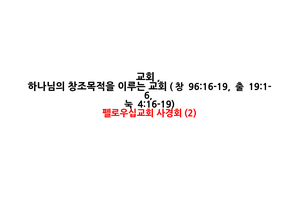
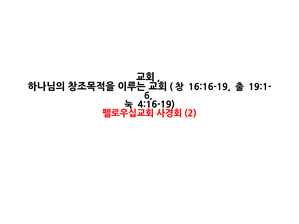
96:16-19: 96:16-19 -> 16:16-19 (209, 87)
